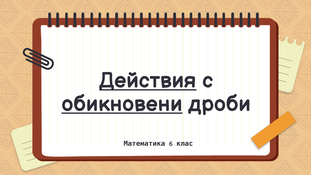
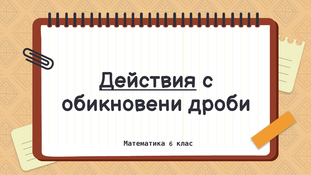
обикновени underline: present -> none (122, 104)
